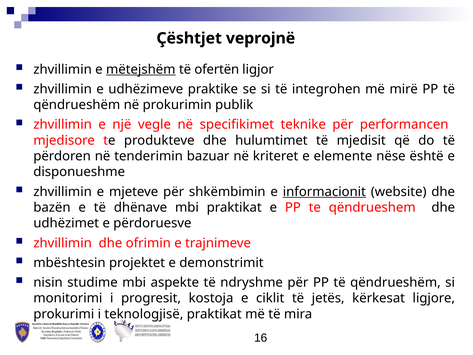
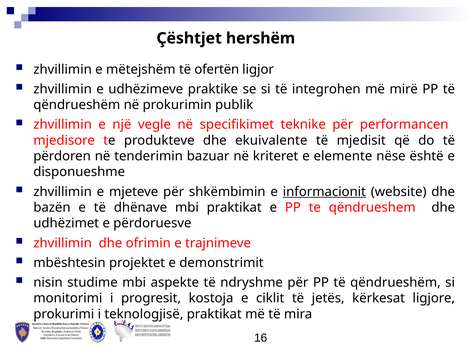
veprojnë: veprojnë -> hershëm (261, 38)
mëtejshëm underline: present -> none (141, 69)
hulumtimet: hulumtimet -> ekuivalente (271, 140)
